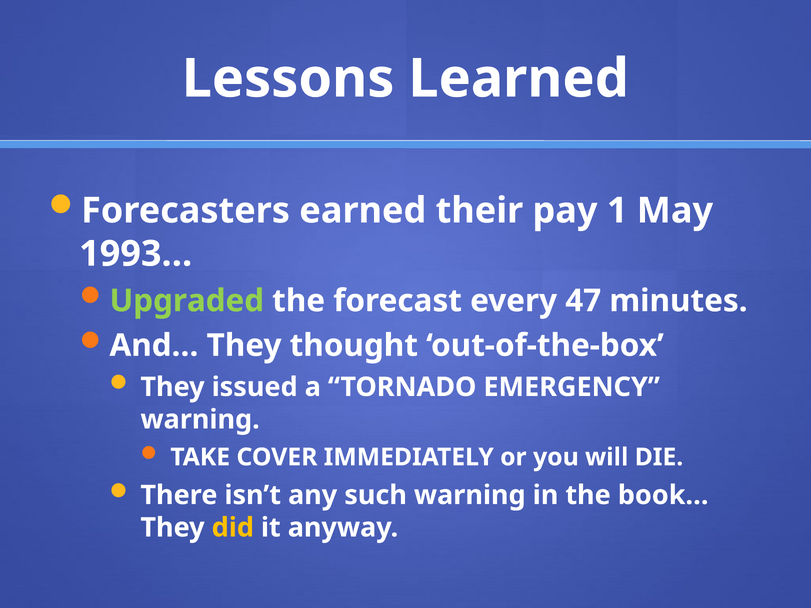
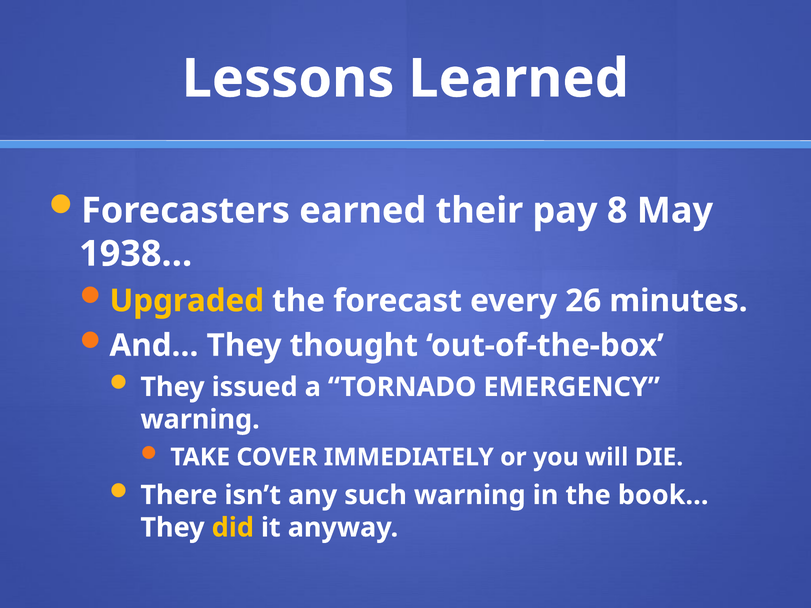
1: 1 -> 8 (617, 211)
1993…: 1993… -> 1938… (136, 254)
Upgraded colour: light green -> yellow (187, 301)
47: 47 -> 26 (583, 301)
